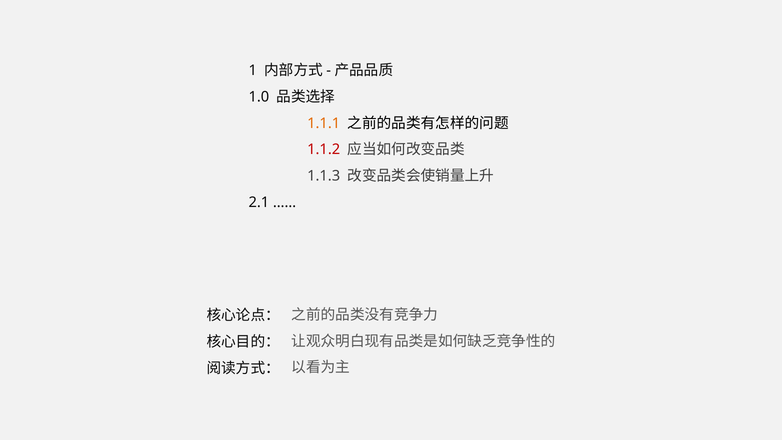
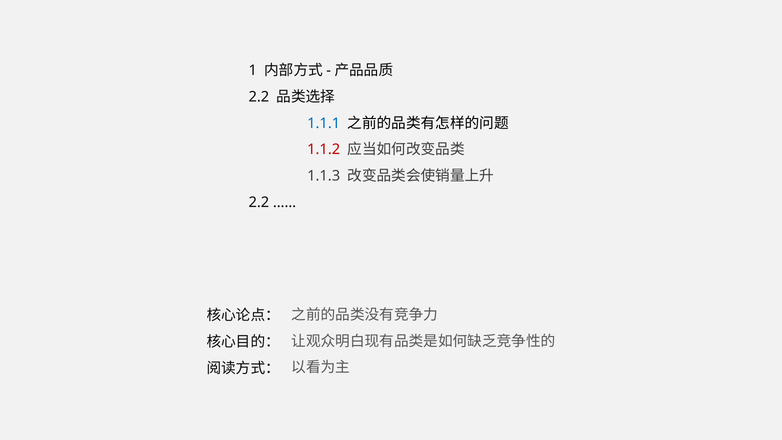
1.0: 1.0 -> 2.2 (259, 97)
1.1.1 colour: orange -> blue (324, 123)
2.1: 2.1 -> 2.2 (259, 202)
